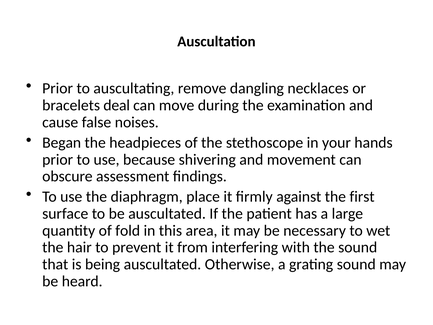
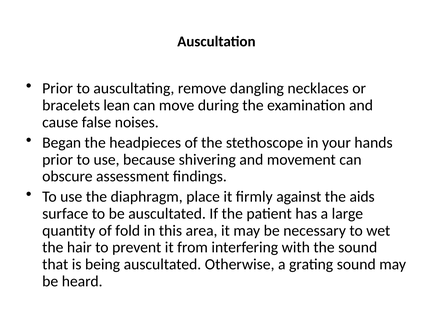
deal: deal -> lean (117, 105)
first: first -> aids (362, 197)
